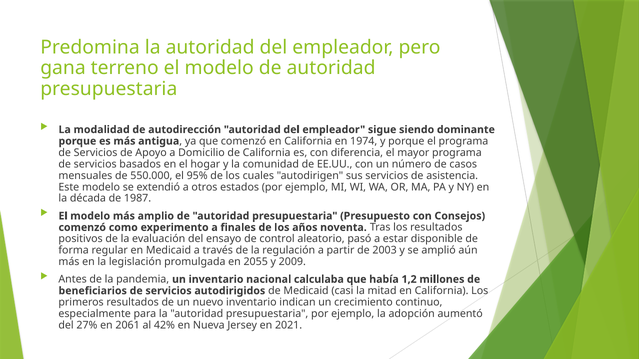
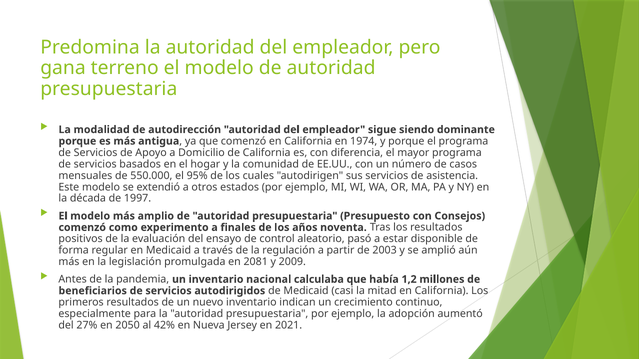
1987: 1987 -> 1997 (138, 199)
2055: 2055 -> 2081 (256, 262)
2061: 2061 -> 2050 (128, 326)
